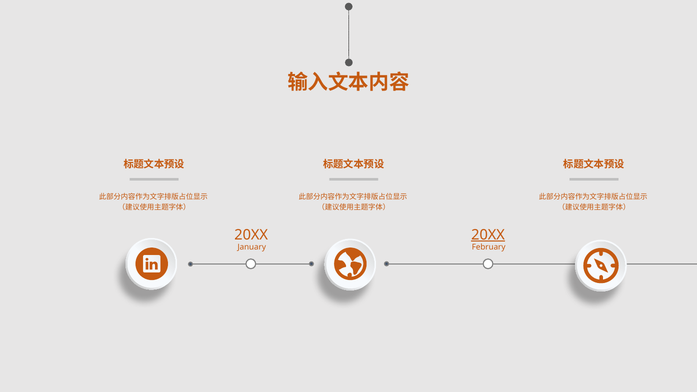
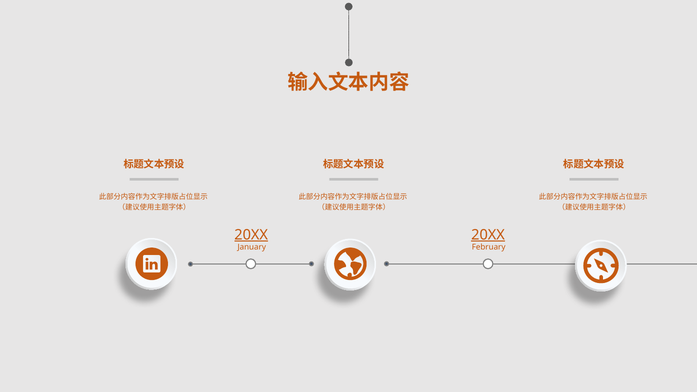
20XX underline: none -> present (251, 235)
